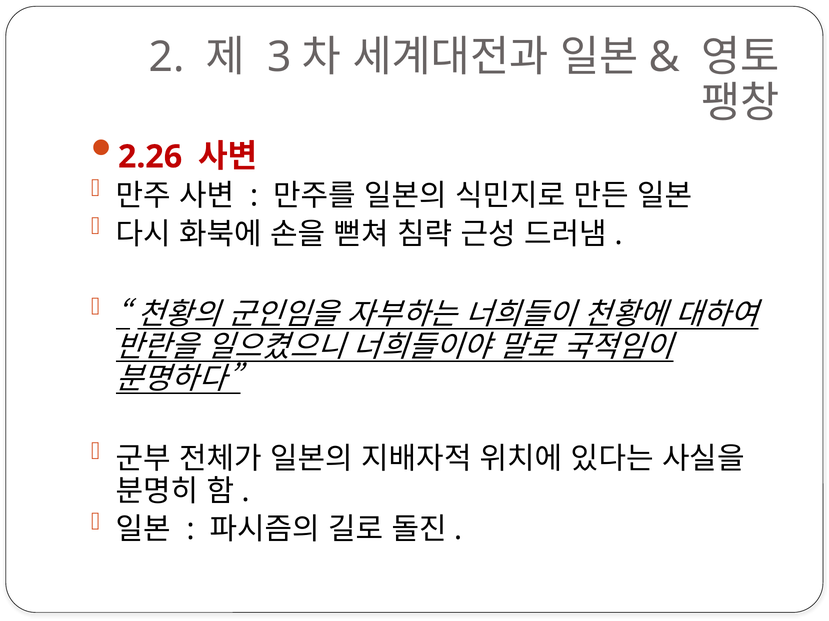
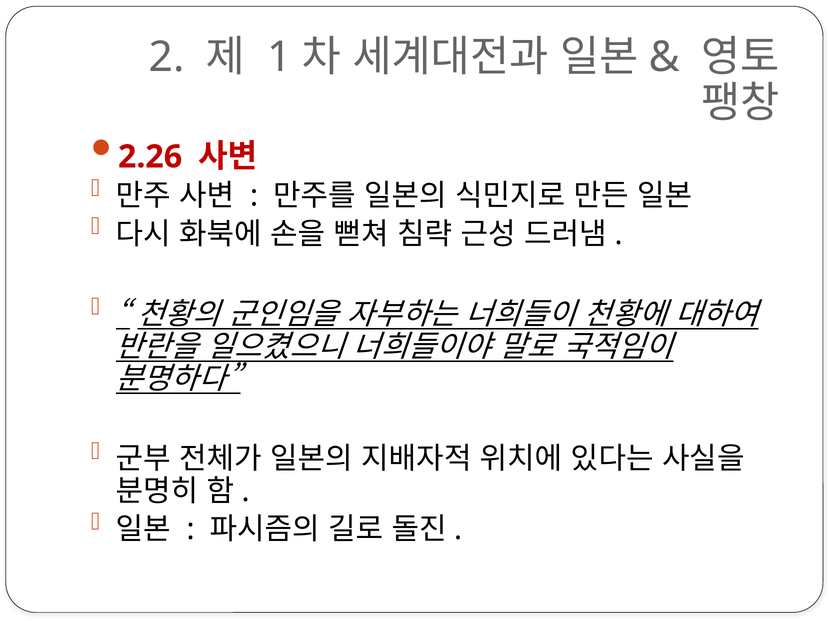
3: 3 -> 1 (279, 57)
